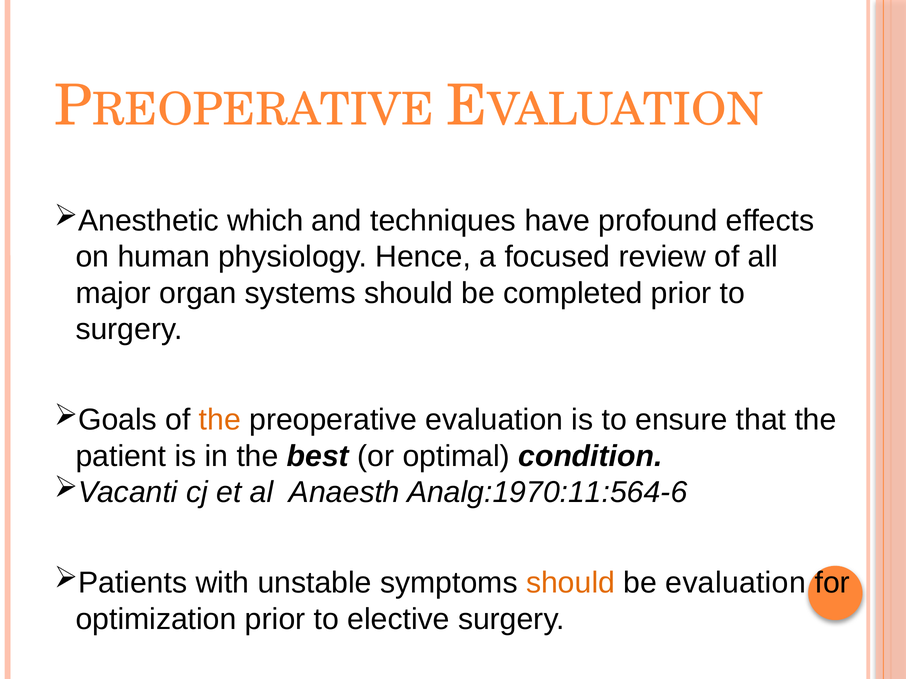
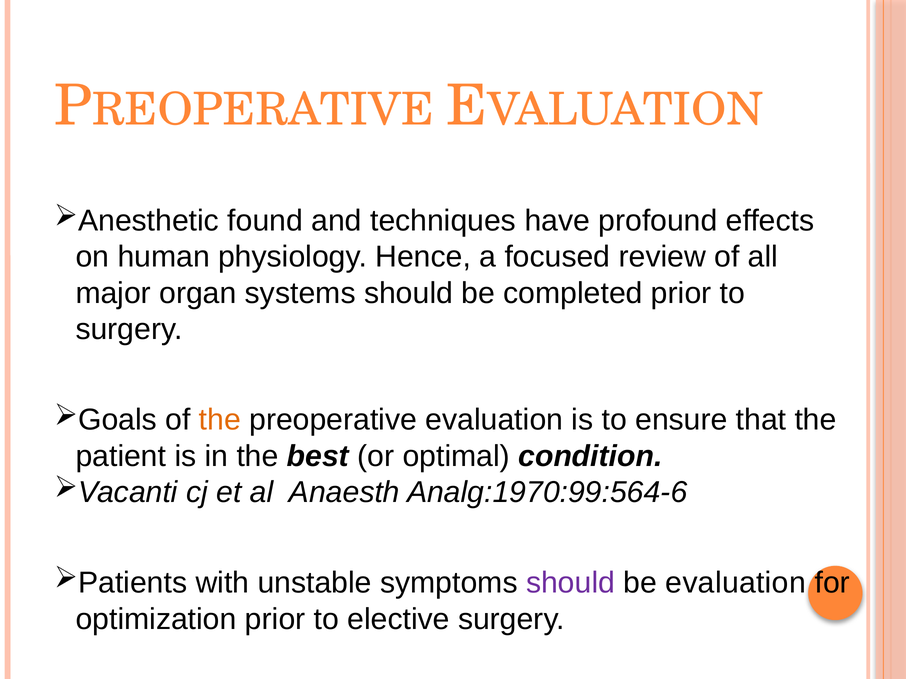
which: which -> found (265, 221)
Analg:1970:11:564-6: Analg:1970:11:564-6 -> Analg:1970:99:564-6 (547, 493)
should colour: orange -> purple (571, 583)
